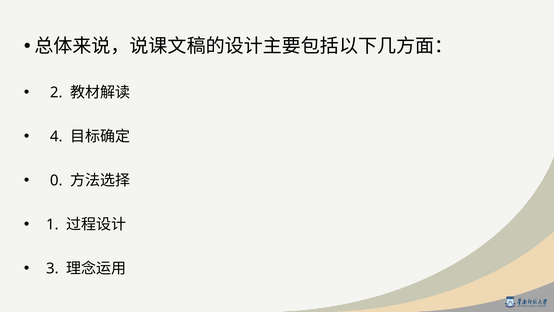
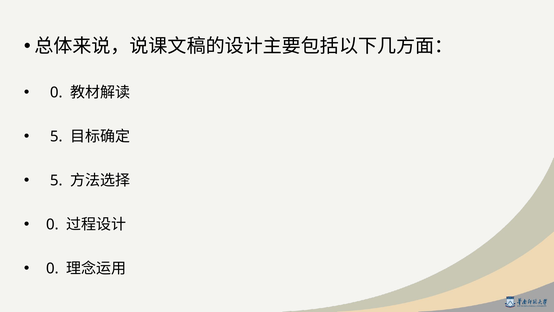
2: 2 -> 0 (56, 92)
4: 4 -> 5 (56, 136)
0: 0 -> 5 (56, 180)
1: 1 -> 0 (52, 224)
3: 3 -> 0 (52, 268)
